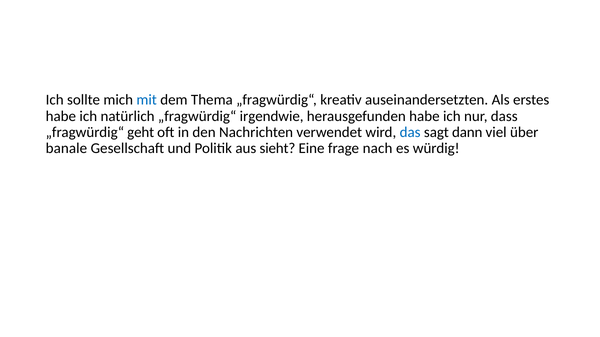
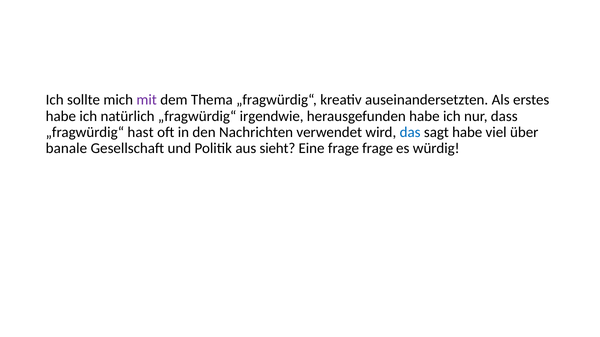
mit colour: blue -> purple (147, 100)
geht: geht -> hast (141, 132)
sagt dann: dann -> habe (467, 132)
frage nach: nach -> frage (378, 149)
